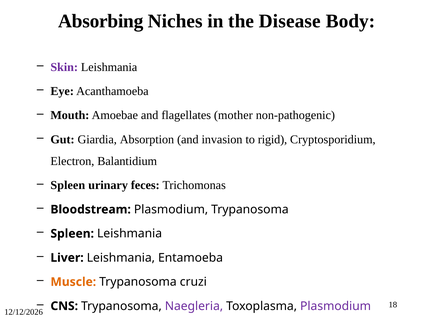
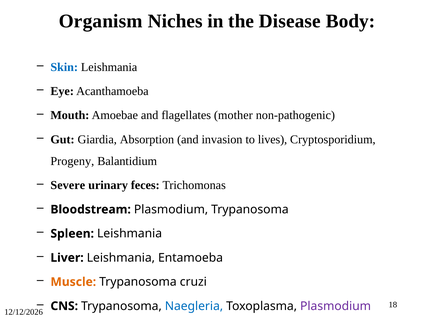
Absorbing: Absorbing -> Organism (101, 21)
Skin colour: purple -> blue (64, 67)
rigid: rigid -> lives (273, 139)
Electron: Electron -> Progeny (72, 161)
Spleen: Spleen -> Severe (68, 185)
Naegleria colour: purple -> blue (194, 306)
